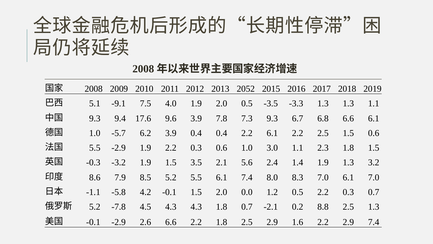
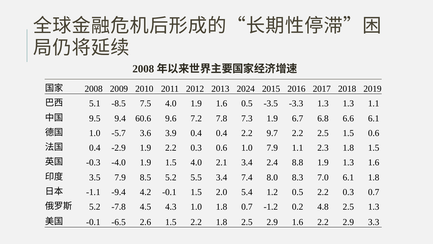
2052: 2052 -> 2024 (246, 89)
-9.1: -9.1 -> -8.5 (119, 103)
1.9 2.0: 2.0 -> 1.6 (222, 103)
9.3: 9.3 -> 9.5 (95, 118)
17.6: 17.6 -> 60.6 (143, 118)
9.6 3.9: 3.9 -> 7.2 (196, 118)
7.3 9.3: 9.3 -> 1.9 (272, 118)
6.2: 6.2 -> 3.6 (146, 133)
2.2 6.1: 6.1 -> 9.7 (272, 133)
5.5: 5.5 -> 0.4 (95, 148)
1.0 3.0: 3.0 -> 7.9 (272, 148)
-3.2: -3.2 -> -4.0 (119, 162)
1.5 3.5: 3.5 -> 4.0 (196, 162)
2.1 5.6: 5.6 -> 3.4 (247, 162)
1.4: 1.4 -> 8.8 (298, 162)
1.3 3.2: 3.2 -> 1.6 (374, 162)
8.6: 8.6 -> 3.5 (95, 177)
5.5 6.1: 6.1 -> 3.4 (222, 177)
6.1 7.0: 7.0 -> 1.8 (374, 177)
-5.8: -5.8 -> -9.4 (119, 192)
0.0: 0.0 -> 5.4 (247, 192)
4.3 4.3: 4.3 -> 1.0 (196, 207)
-2.1: -2.1 -> -1.2 (271, 207)
8.8: 8.8 -> 4.8 (323, 207)
-0.1 -2.9: -2.9 -> -6.5 (119, 222)
2.6 6.6: 6.6 -> 1.5 (171, 222)
2.9 7.4: 7.4 -> 3.3 (374, 222)
